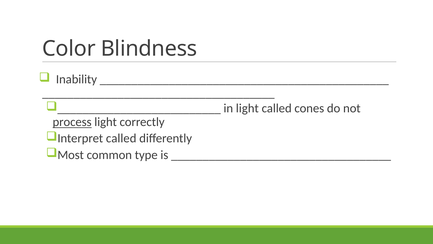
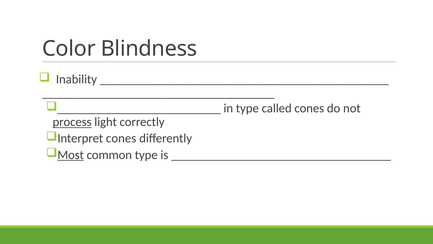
in light: light -> type (247, 108)
Interpret called: called -> cones (121, 138)
Most underline: none -> present (71, 155)
